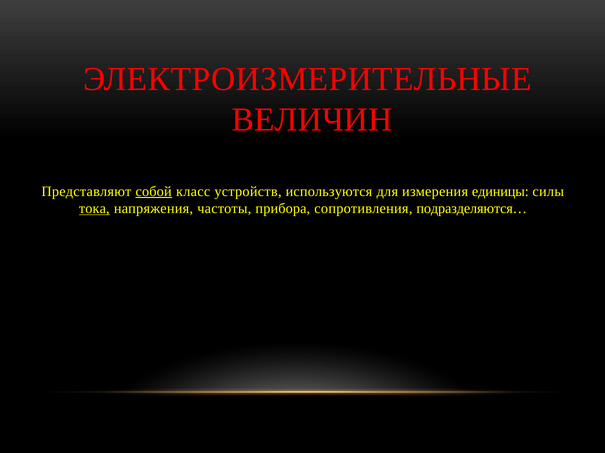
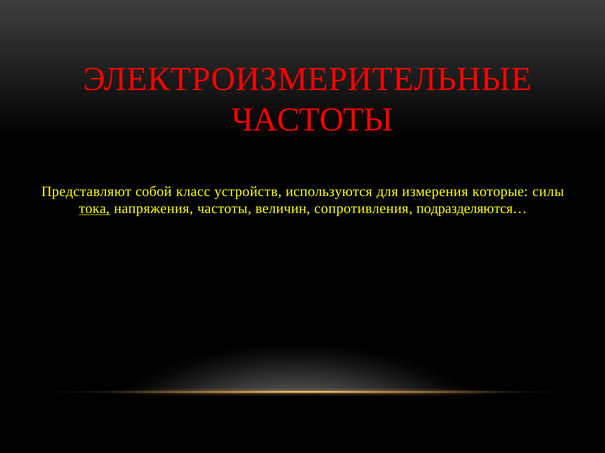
ВЕЛИЧИН: ВЕЛИЧИН -> ЧАСТОТЫ (312, 120)
собой underline: present -> none (154, 192)
единицы: единицы -> которые (500, 192)
прибора: прибора -> величин (283, 209)
